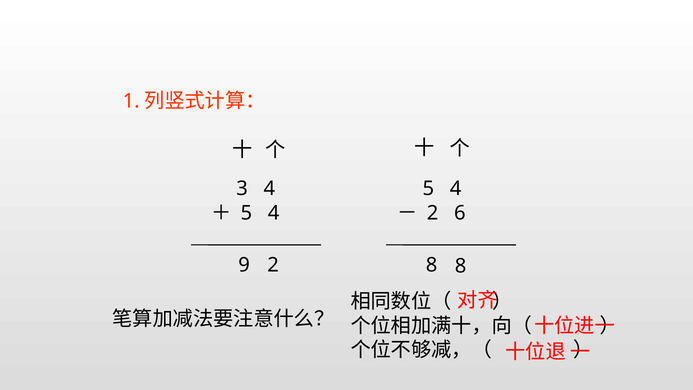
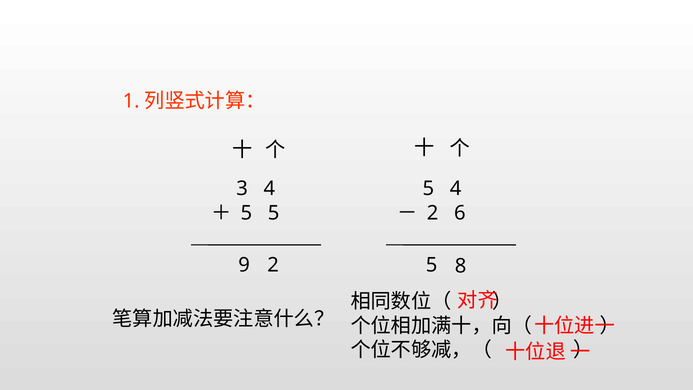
4: 4 -> 5 (274, 213)
9 8: 8 -> 5 (432, 265)
